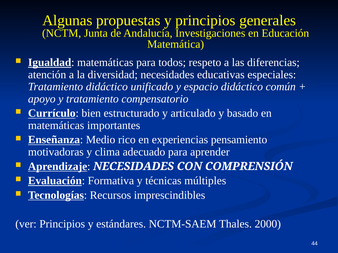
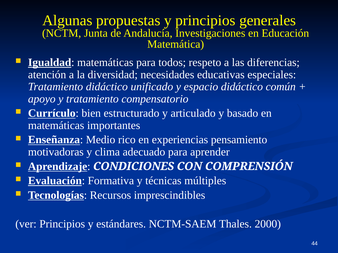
Aprendizaje NECESIDADES: NECESIDADES -> CONDICIONES (134, 167)
